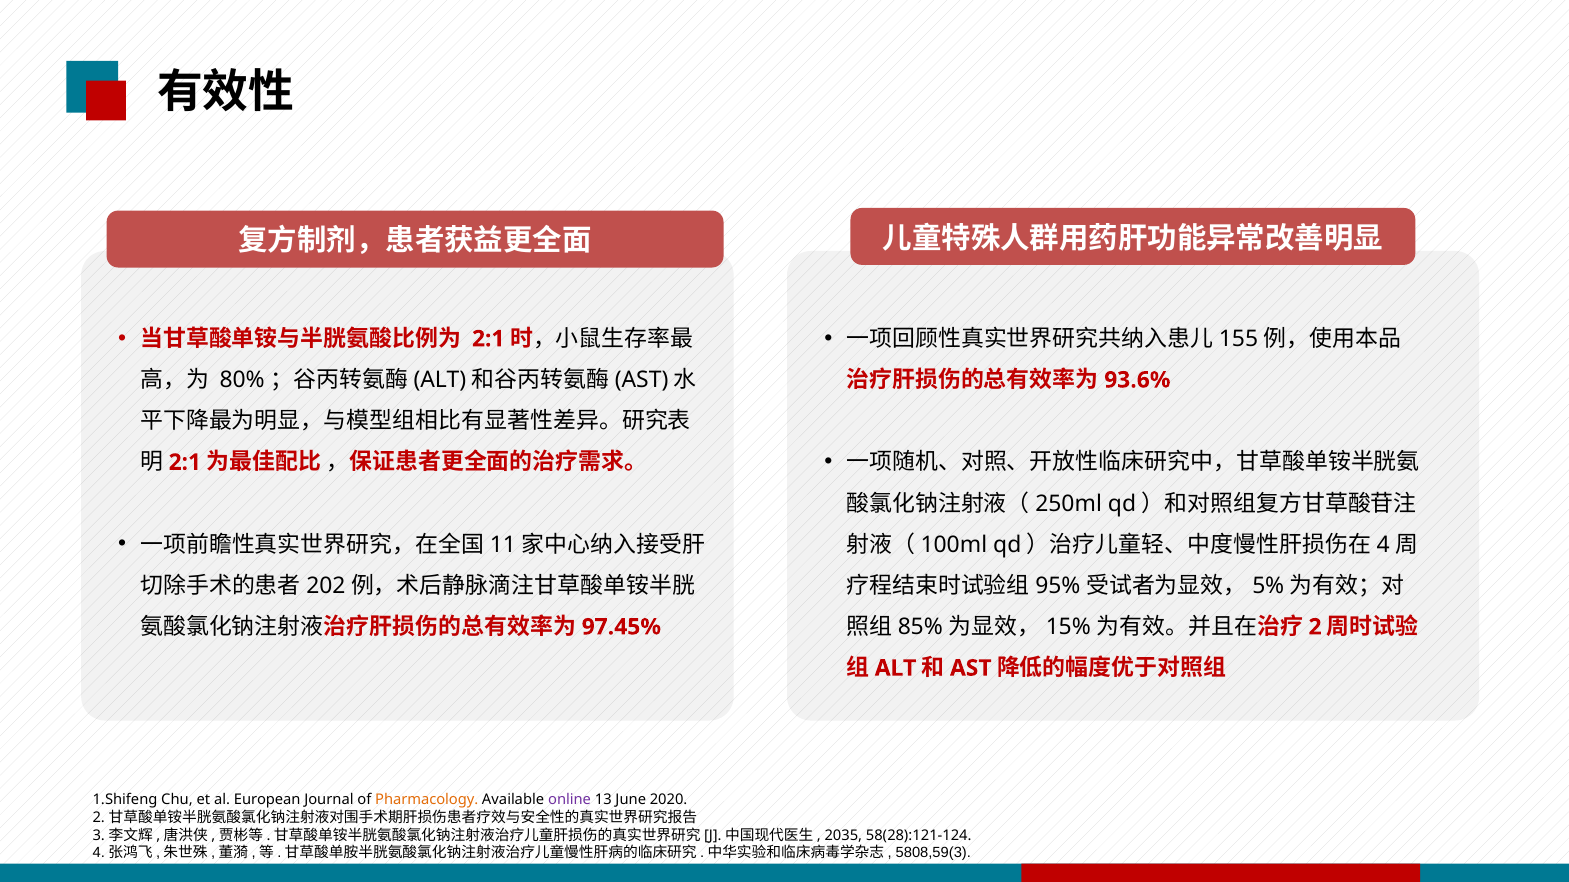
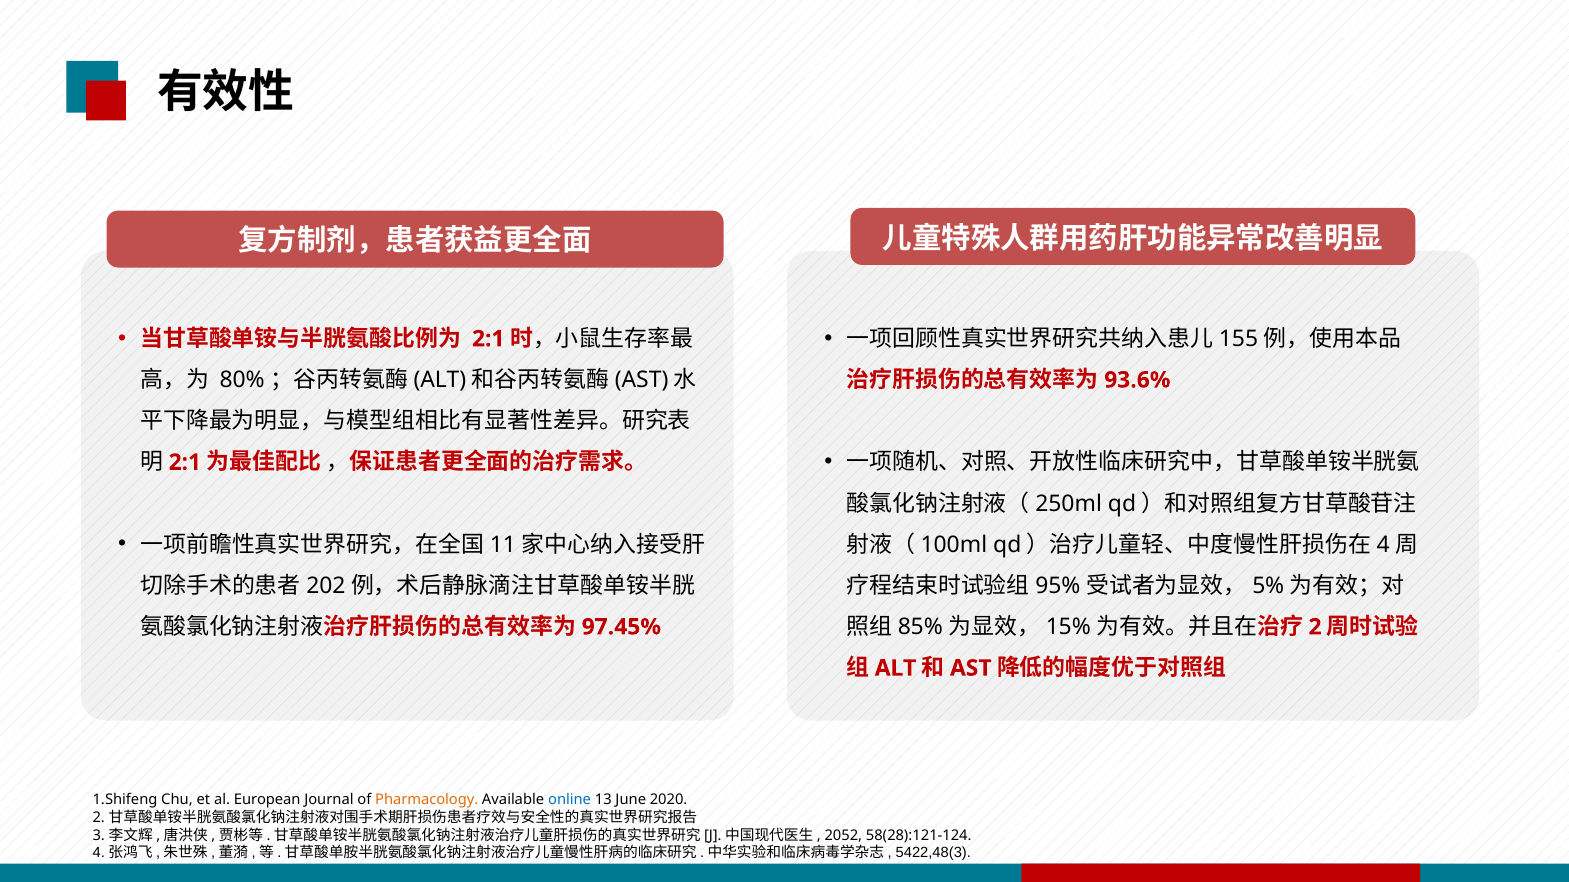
online colour: purple -> blue (570, 800)
2035: 2035 -> 2052 (843, 836)
5808,59(3: 5808,59(3 -> 5422,48(3 (933, 853)
